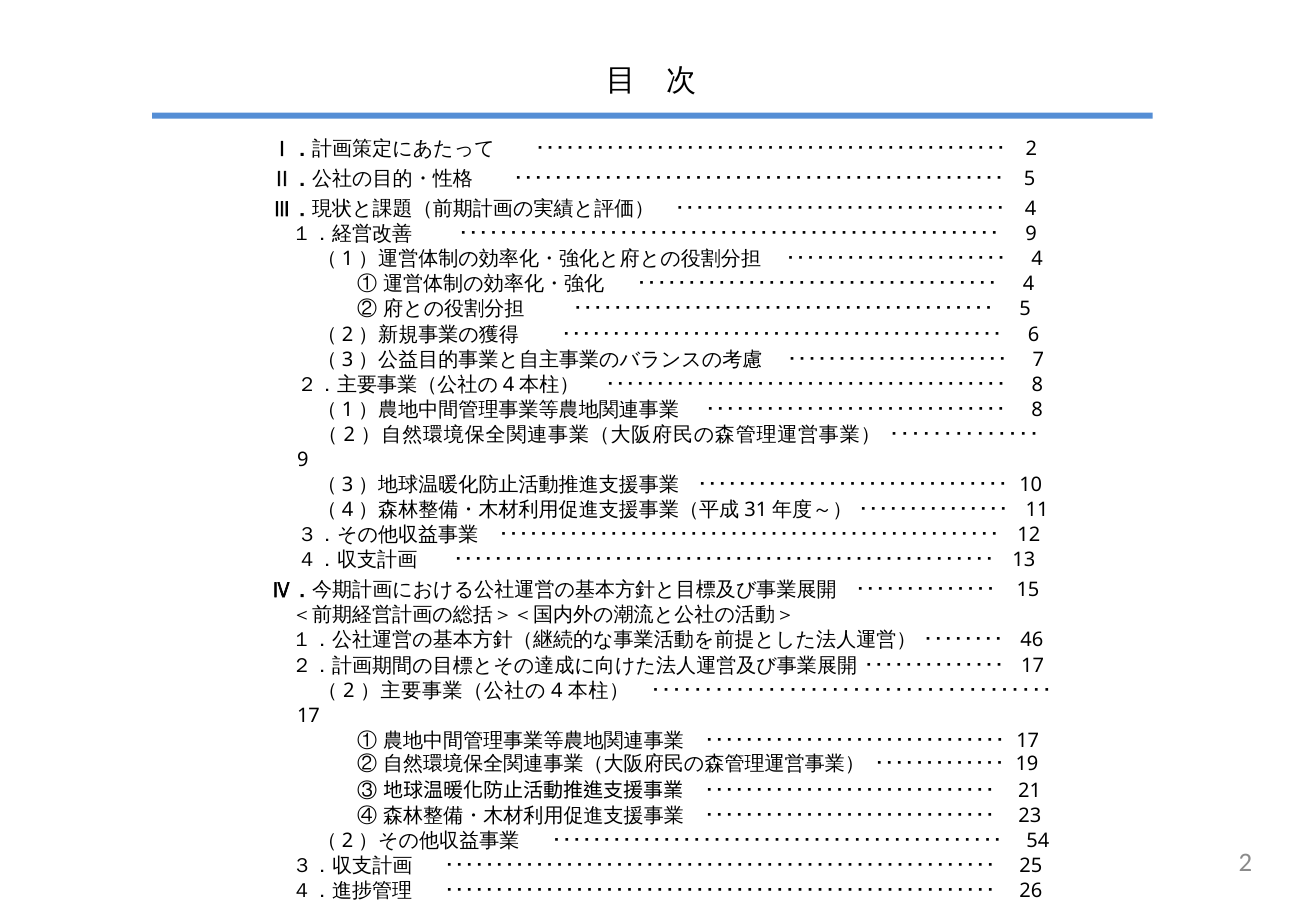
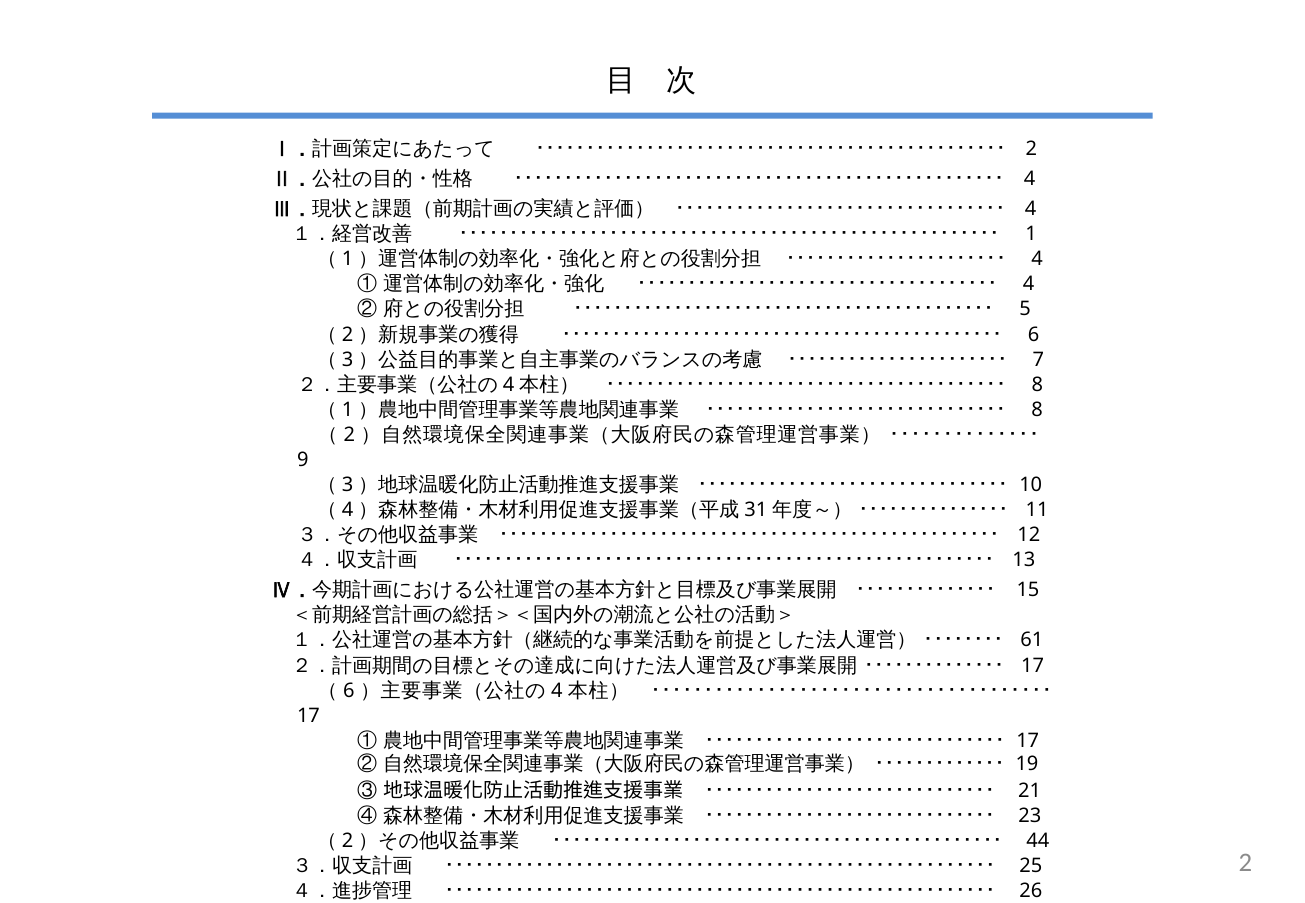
5: 5 -> 4 (1030, 179)
9: 9 -> 1 (1031, 234)
46: 46 -> 61 (1032, 641)
2: 2 -> 6 (349, 691)
54: 54 -> 44 (1038, 841)
